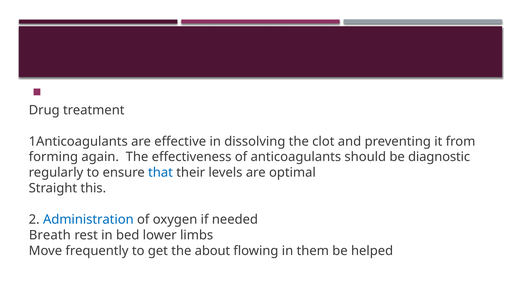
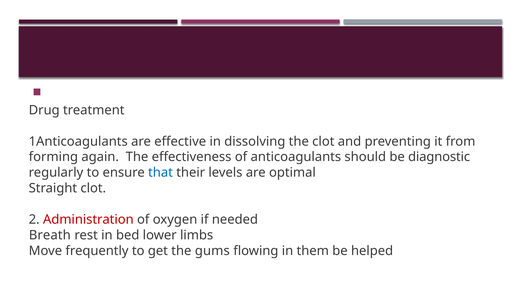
Straight this: this -> clot (93, 188)
Administration colour: blue -> red (88, 220)
about: about -> gums (212, 251)
